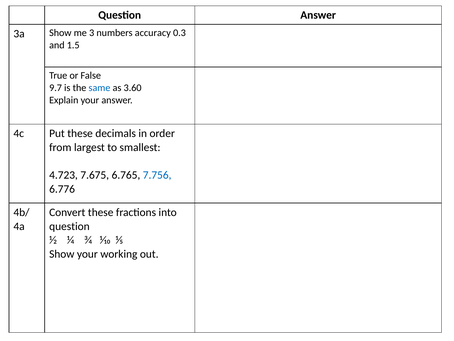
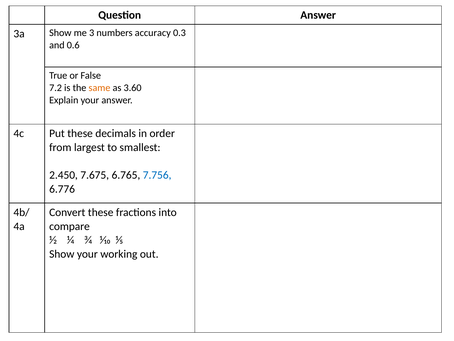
1.5: 1.5 -> 0.6 (73, 45)
9.7: 9.7 -> 7.2 (56, 88)
same colour: blue -> orange (99, 88)
4.723: 4.723 -> 2.450 (64, 175)
question: question -> compare (69, 226)
